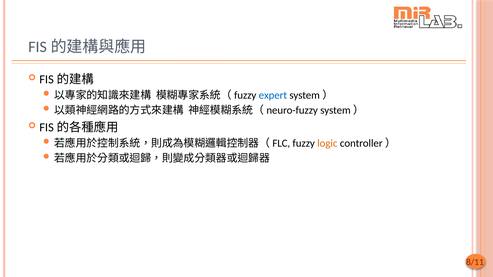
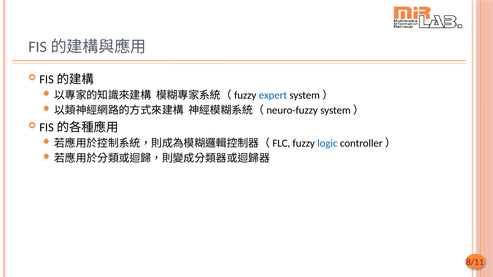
logic colour: orange -> blue (327, 143)
